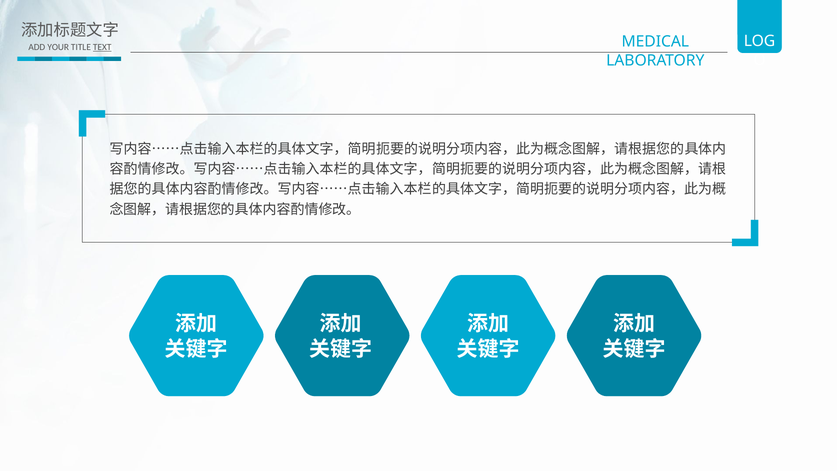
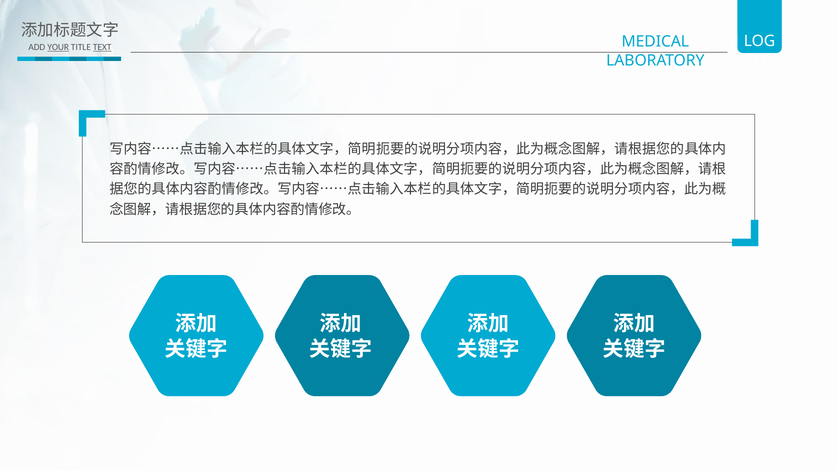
YOUR underline: none -> present (58, 47)
